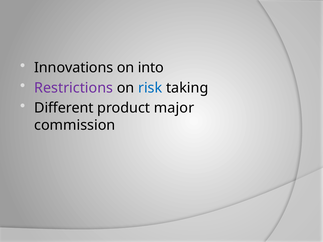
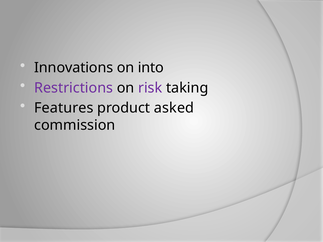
risk colour: blue -> purple (150, 88)
Different: Different -> Features (64, 108)
major: major -> asked (174, 108)
